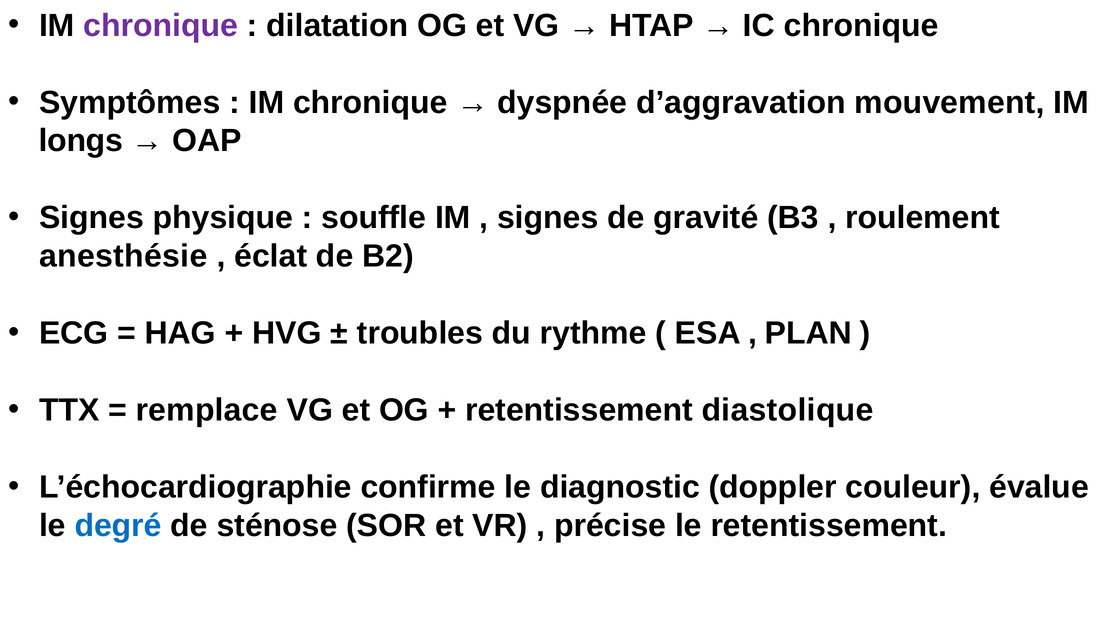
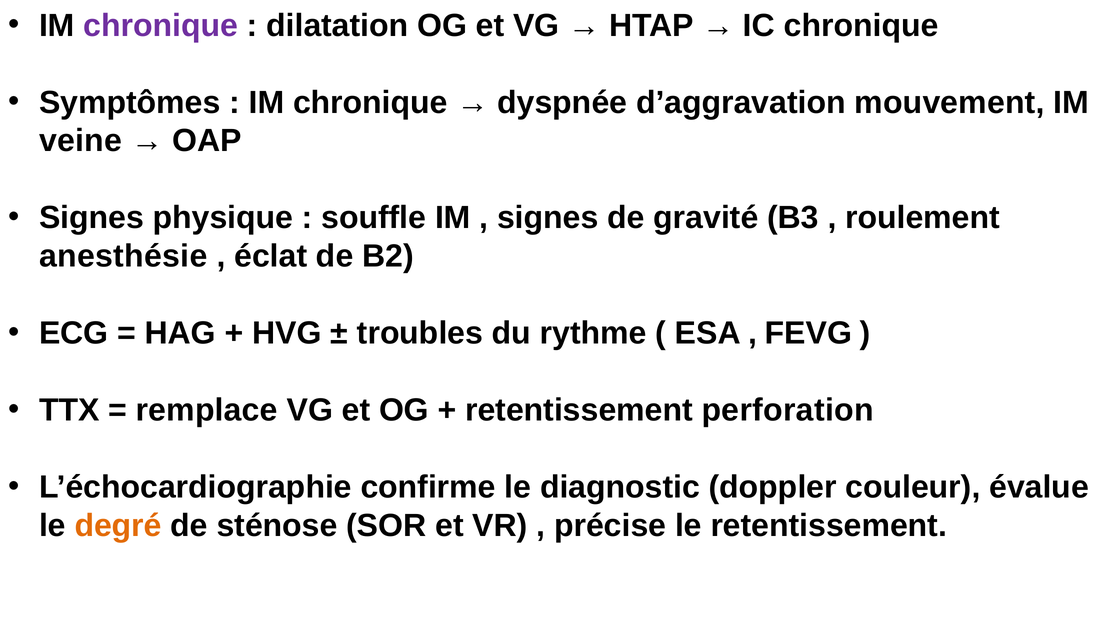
longs: longs -> veine (81, 141)
PLAN: PLAN -> FEVG (808, 333)
diastolique: diastolique -> perforation (788, 410)
degré colour: blue -> orange (118, 526)
